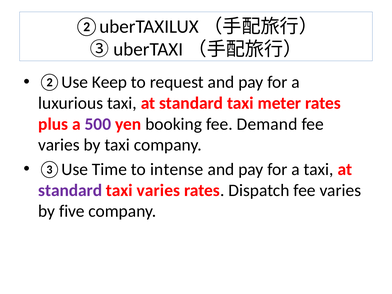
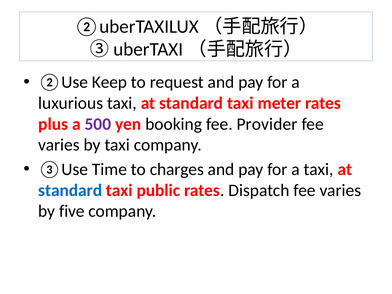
Demand: Demand -> Provider (267, 124)
intense: intense -> charges (177, 169)
standard colour: purple -> blue (70, 190)
taxi varies: varies -> public (158, 190)
